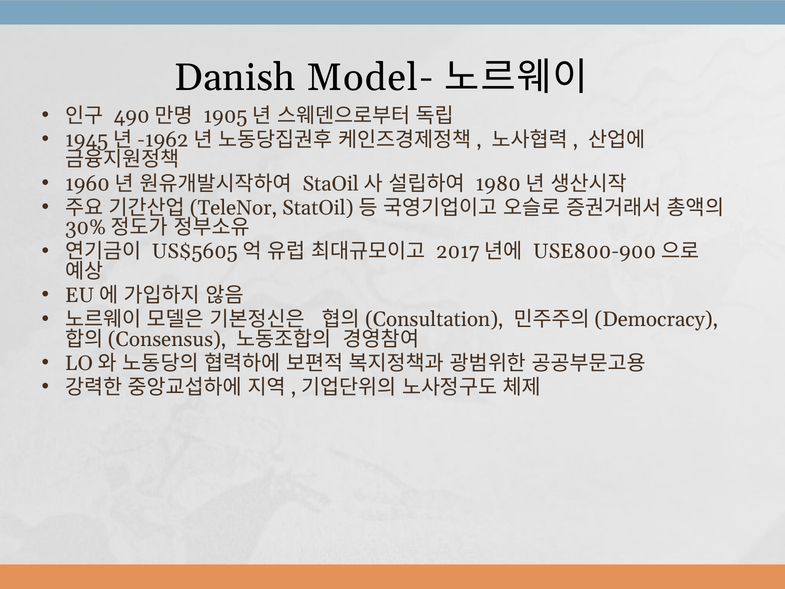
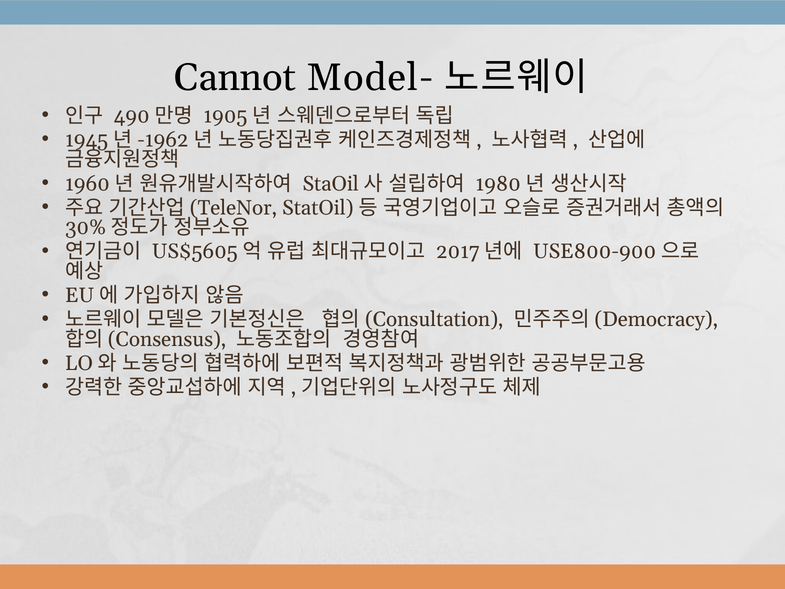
Danish: Danish -> Cannot (235, 78)
